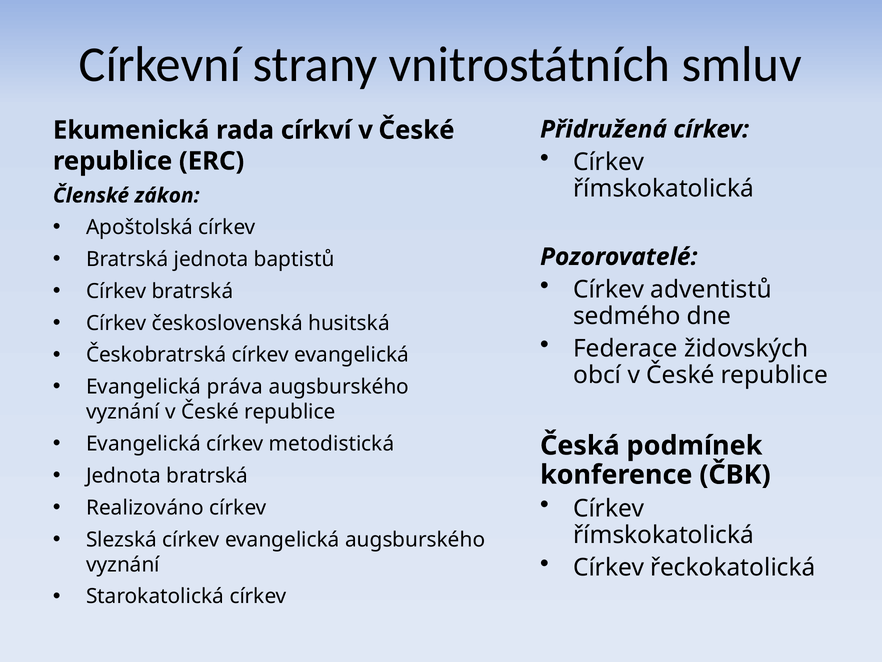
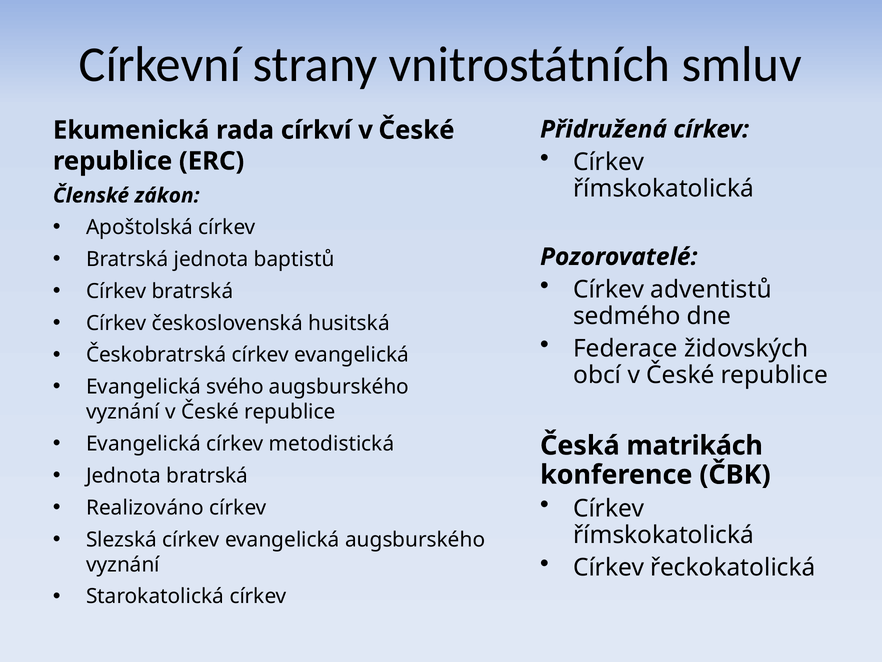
práva: práva -> svého (235, 387)
podmínek: podmínek -> matrikách (695, 445)
